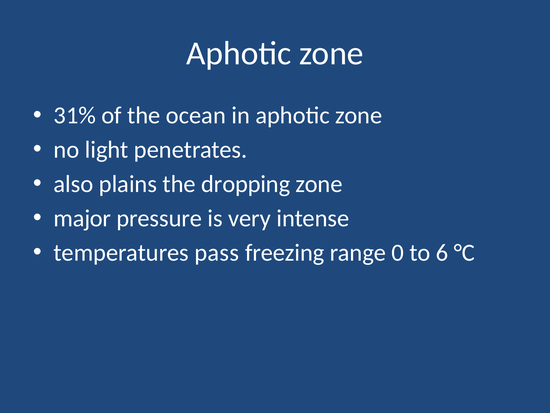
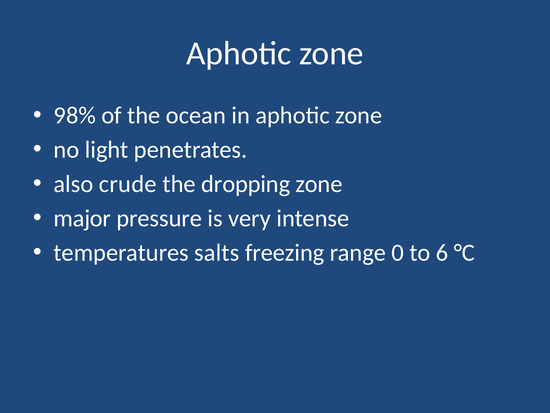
31%: 31% -> 98% (75, 115)
plains: plains -> crude (128, 184)
pass: pass -> salts (217, 252)
